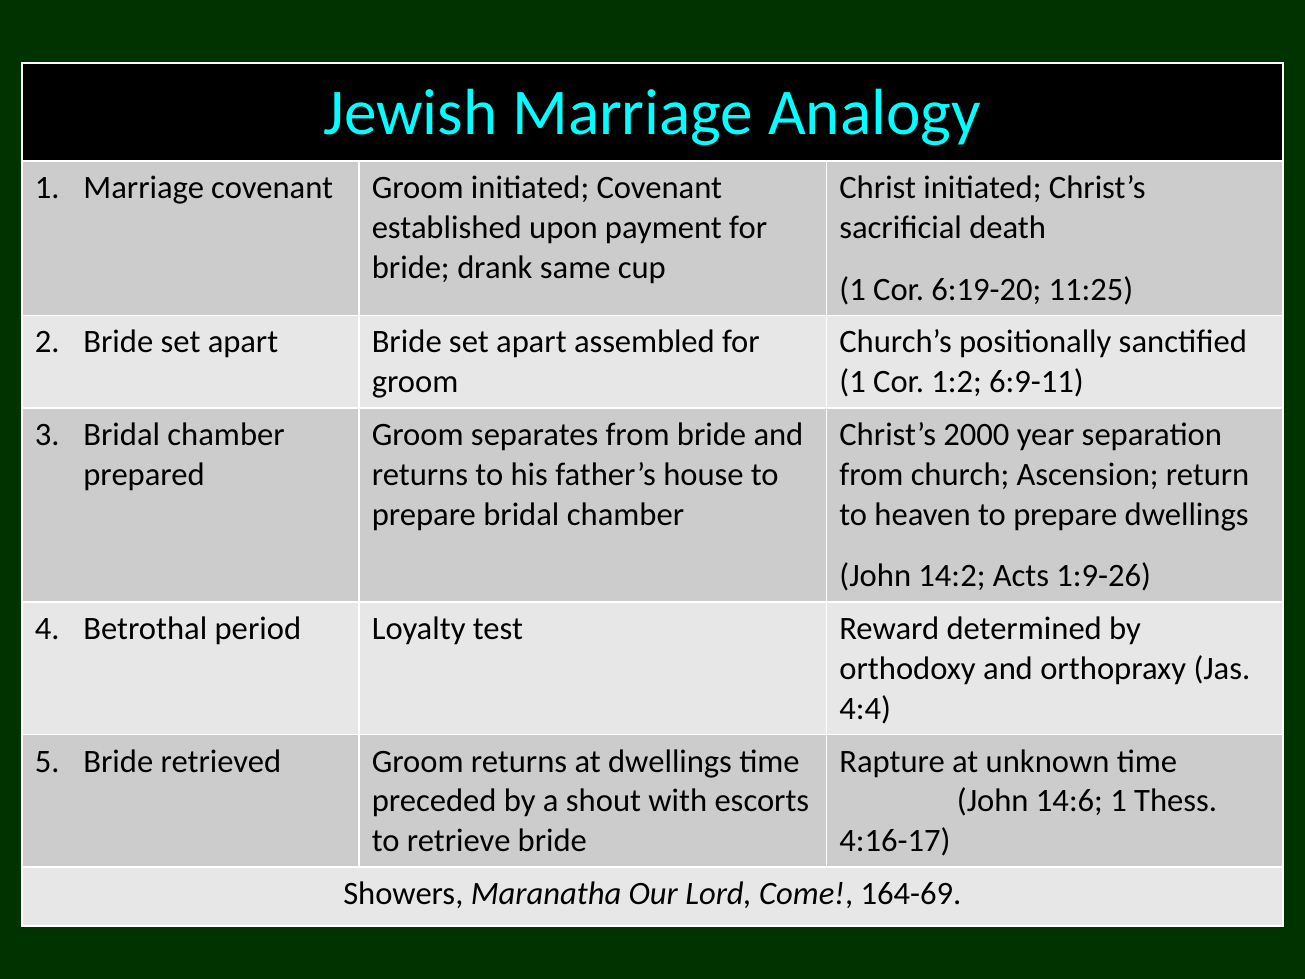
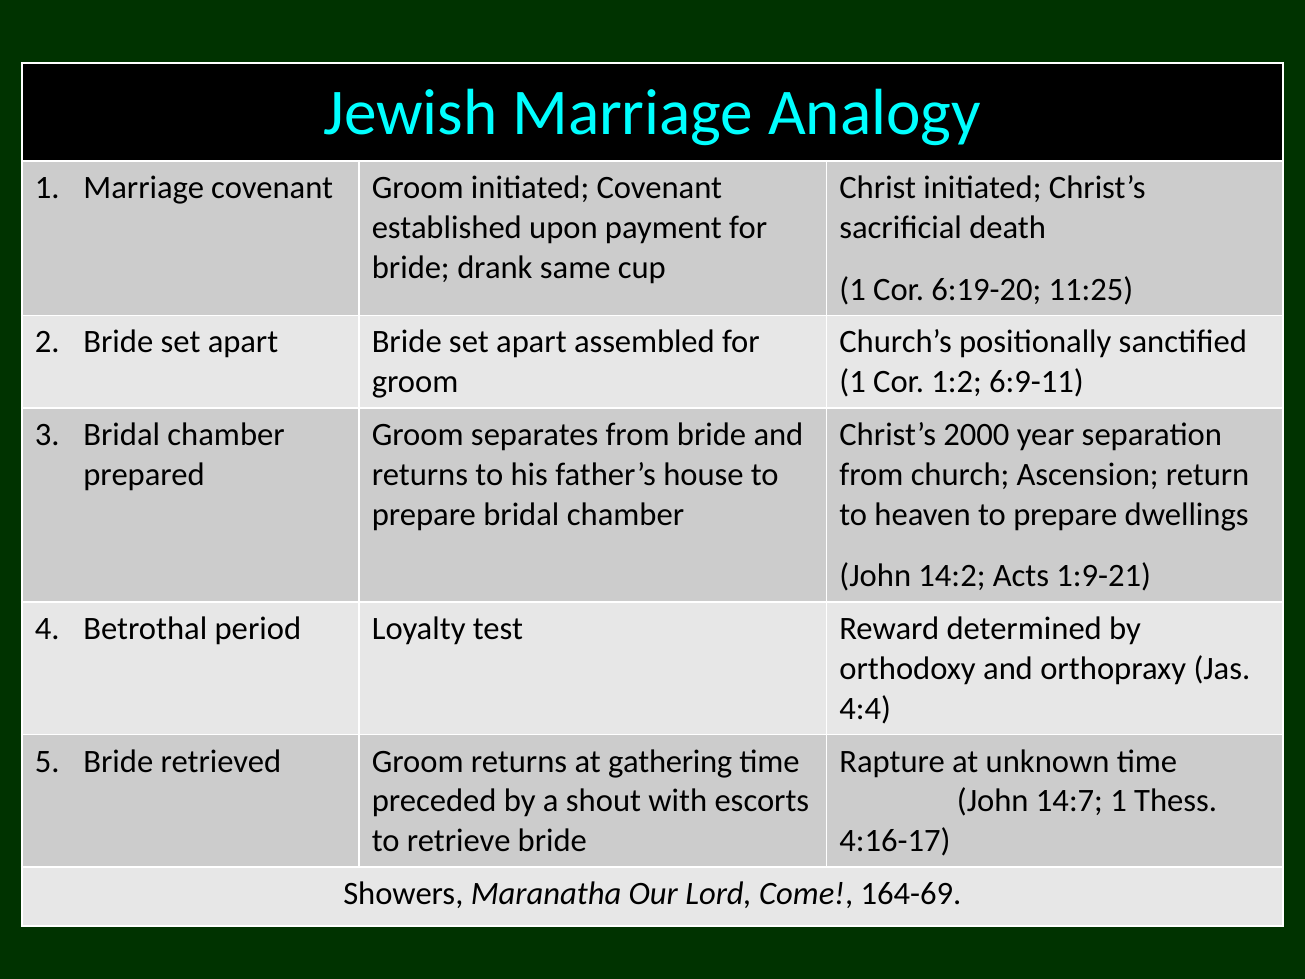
1:9-26: 1:9-26 -> 1:9-21 (1104, 576)
at dwellings: dwellings -> gathering (670, 761)
14:6: 14:6 -> 14:7 (1069, 801)
